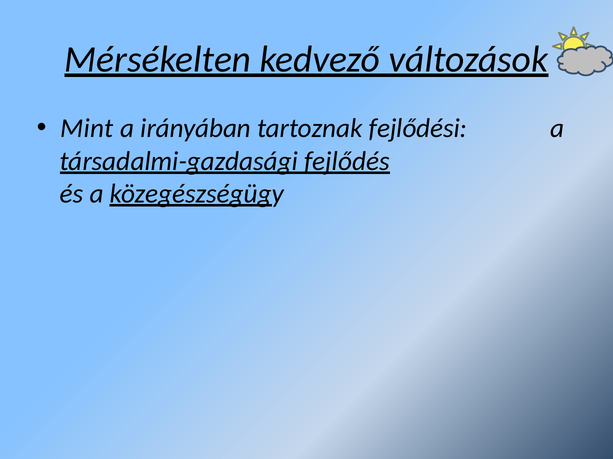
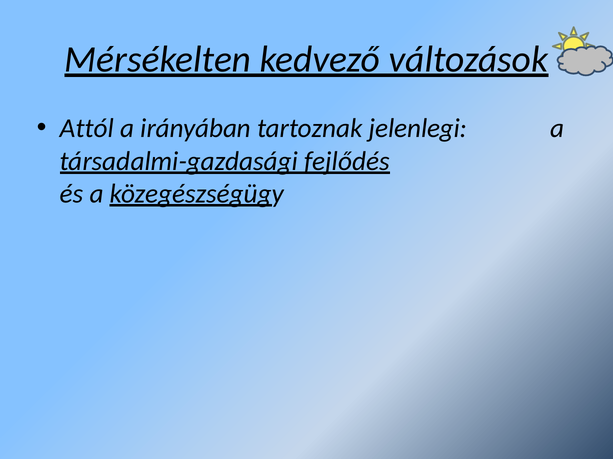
Mint: Mint -> Attól (87, 129)
fejlődési: fejlődési -> jelenlegi (418, 129)
